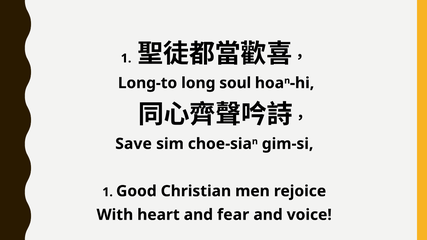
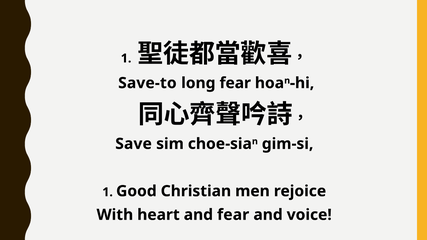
Long-to: Long-to -> Save-to (147, 83)
long soul: soul -> fear (235, 83)
